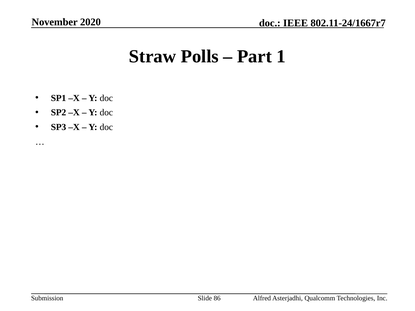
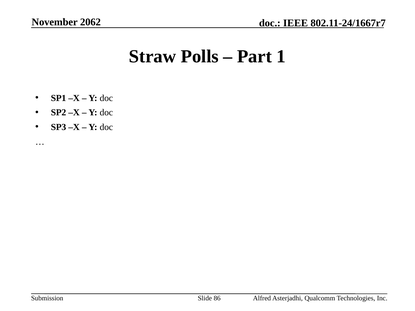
2020: 2020 -> 2062 (90, 22)
